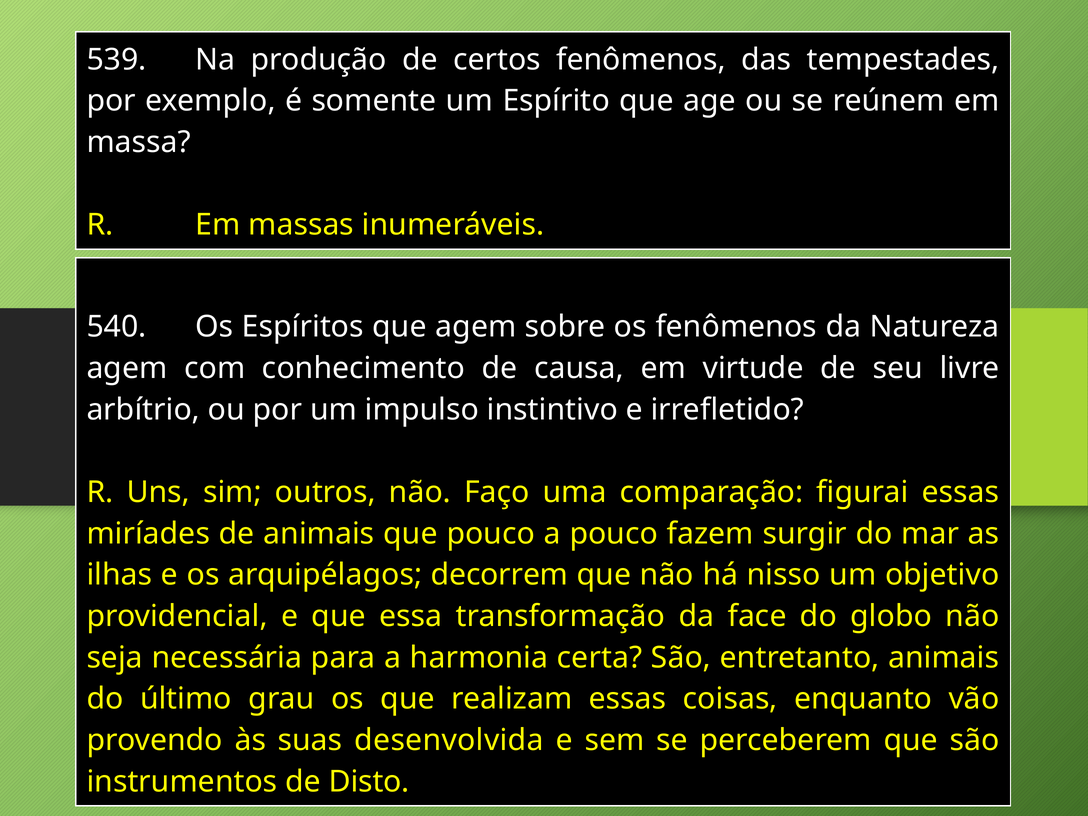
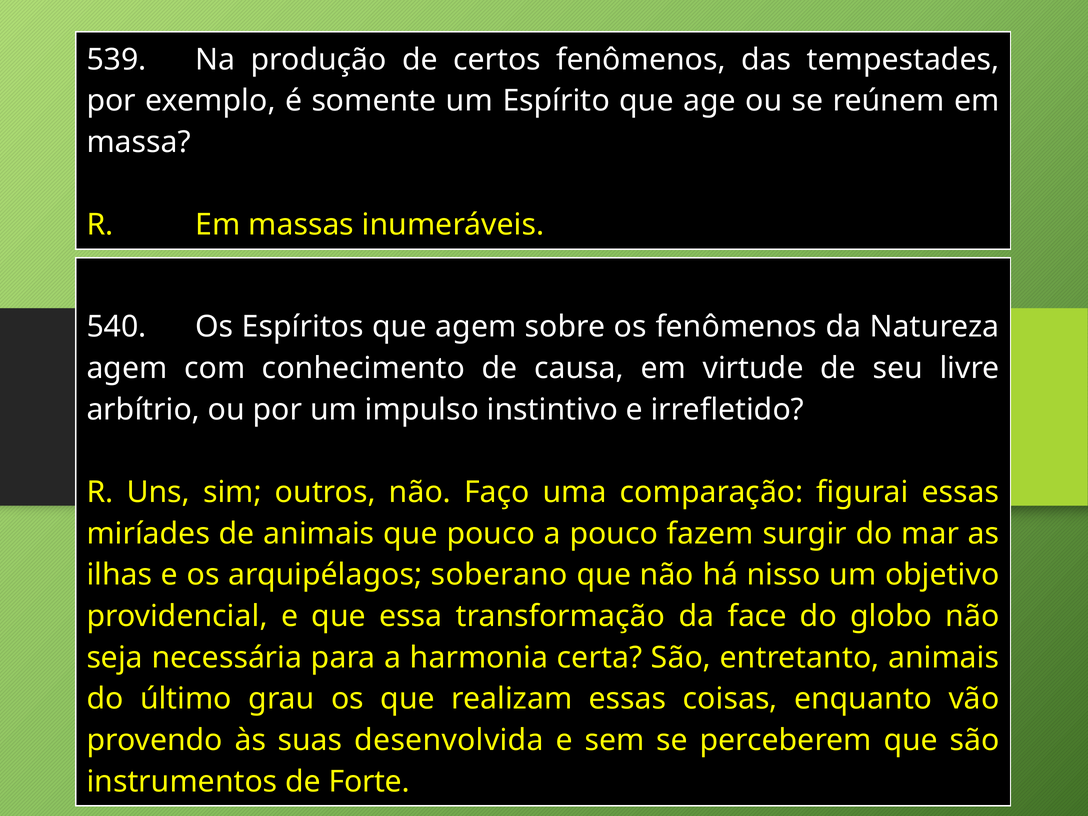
decorrem: decorrem -> soberano (499, 575)
Disto: Disto -> Forte (369, 782)
